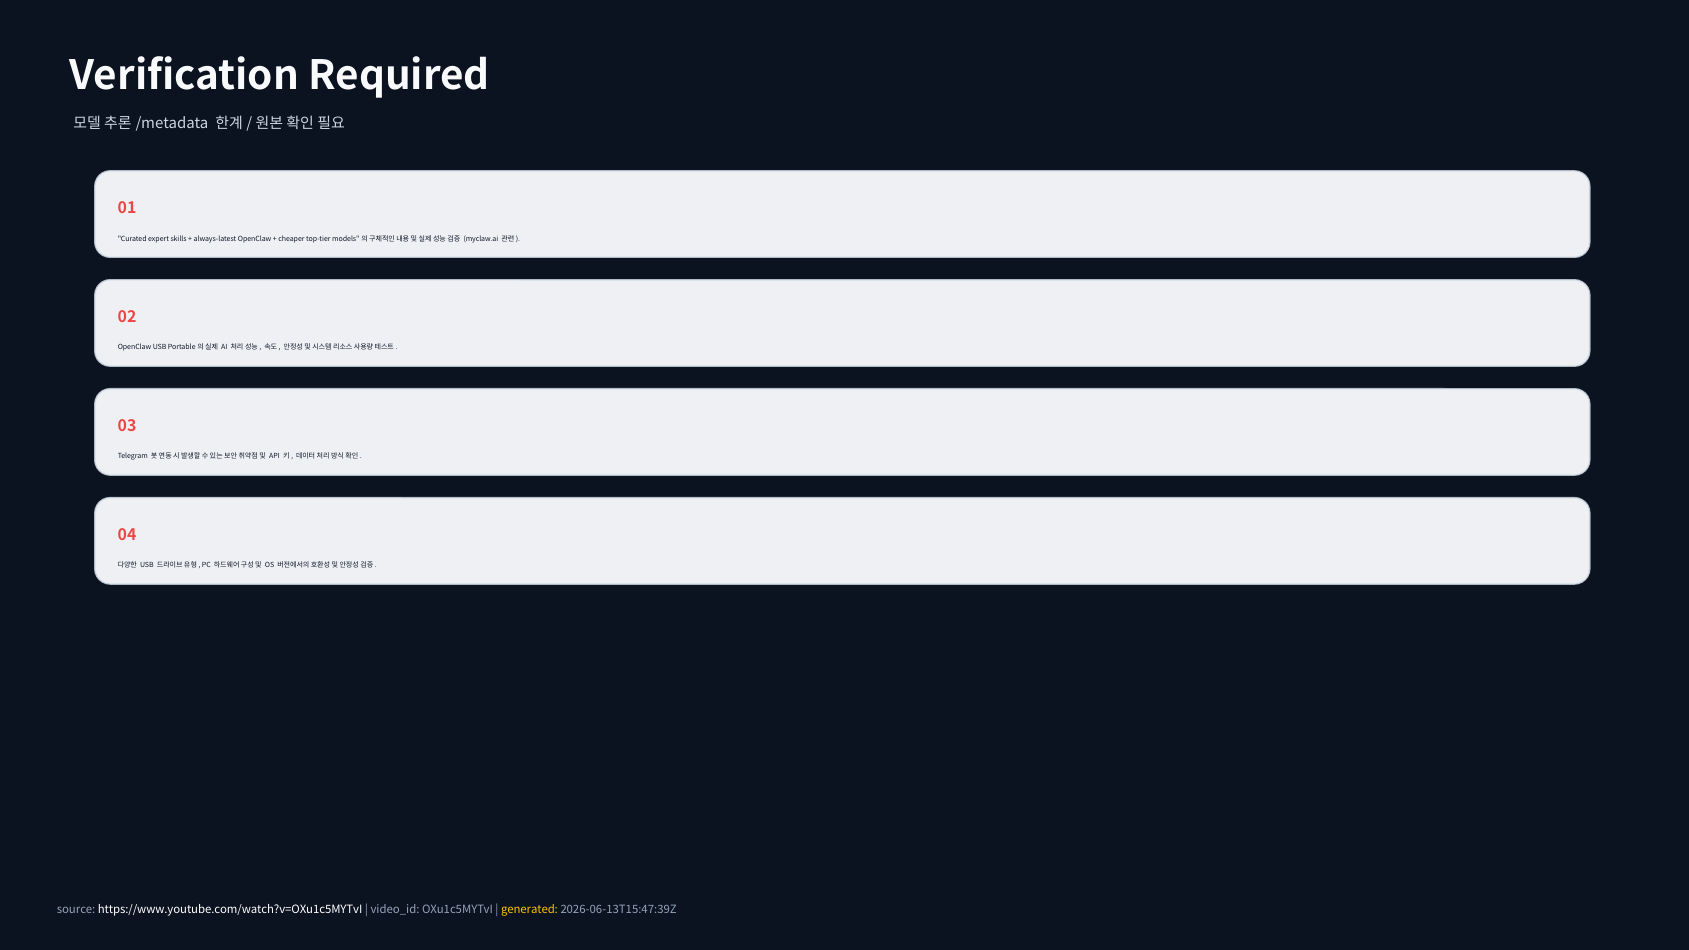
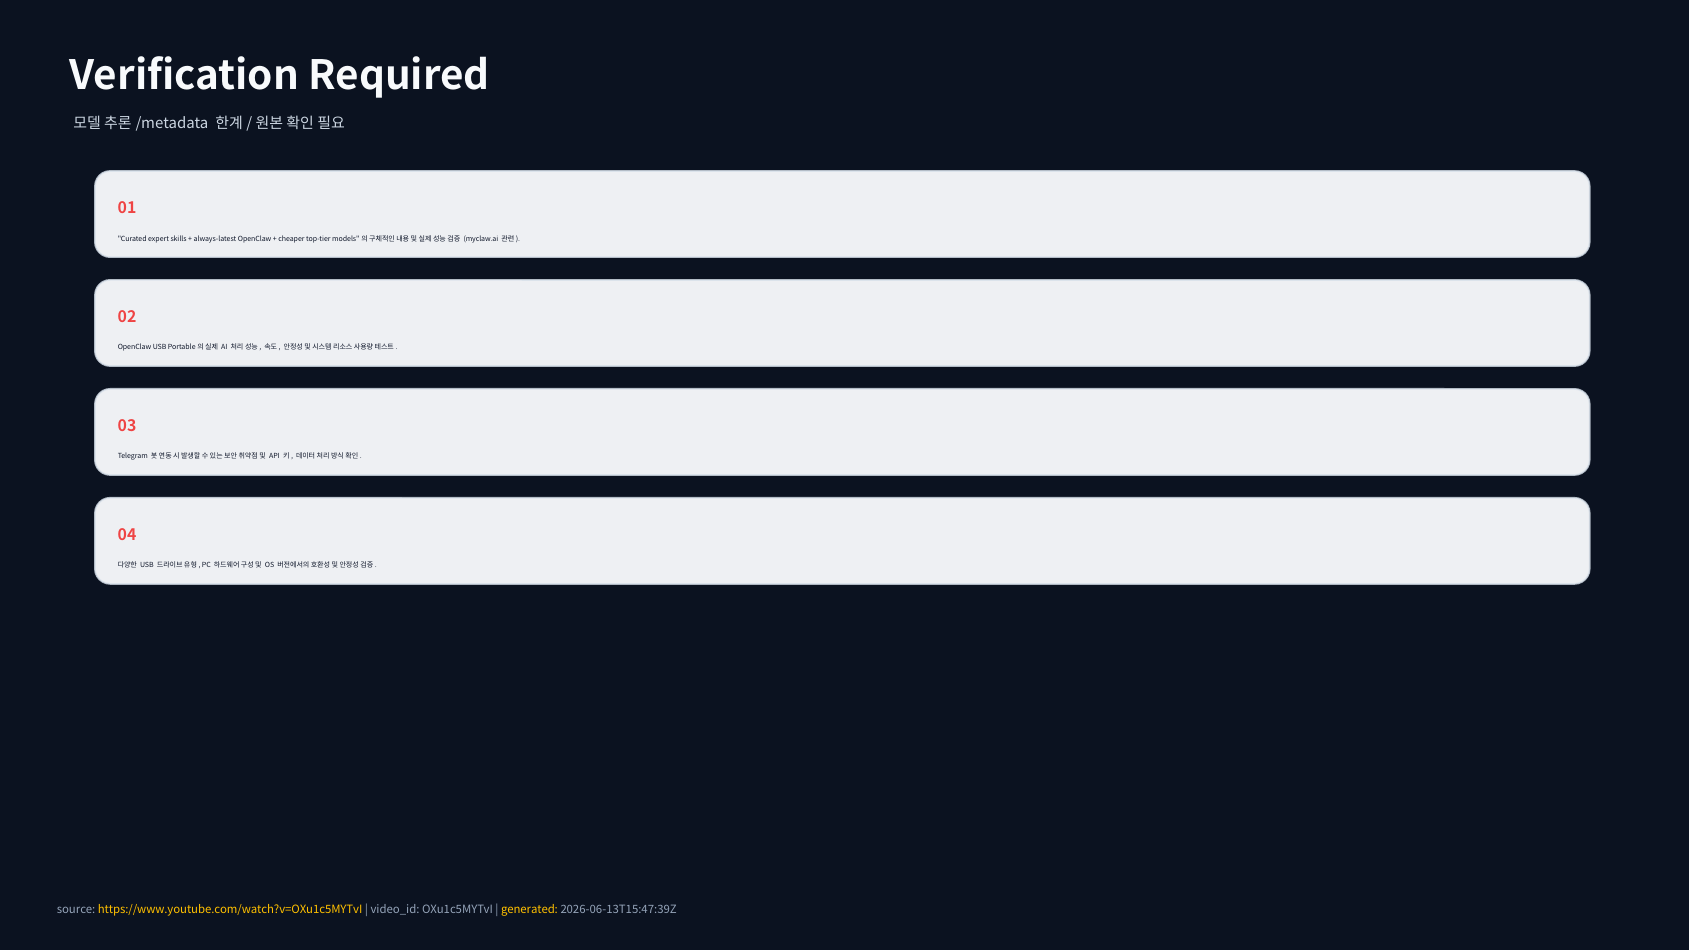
https://www.youtube.com/watch?v=OXu1c5MYTvI colour: white -> yellow (230, 910)
